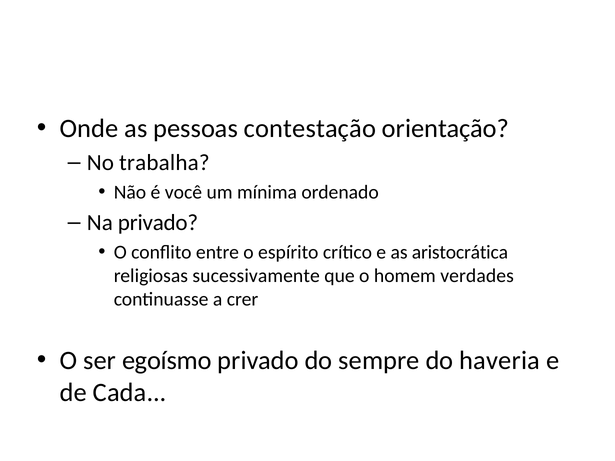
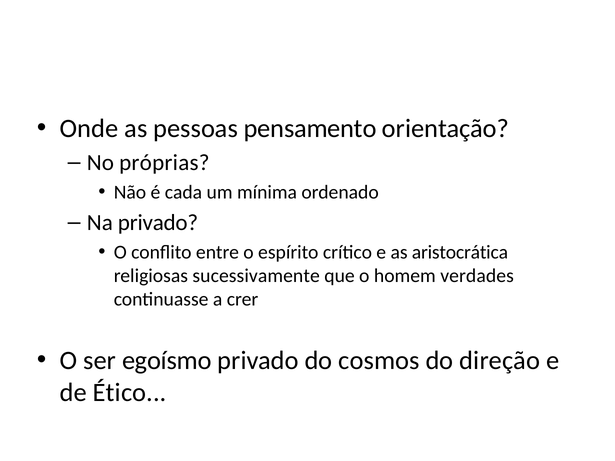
contestação: contestação -> pensamento (310, 128)
trabalha: trabalha -> próprias (164, 163)
você: você -> cada (183, 192)
sempre: sempre -> cosmos (379, 361)
haveria: haveria -> direção (500, 361)
Cada: Cada -> Ético (130, 393)
